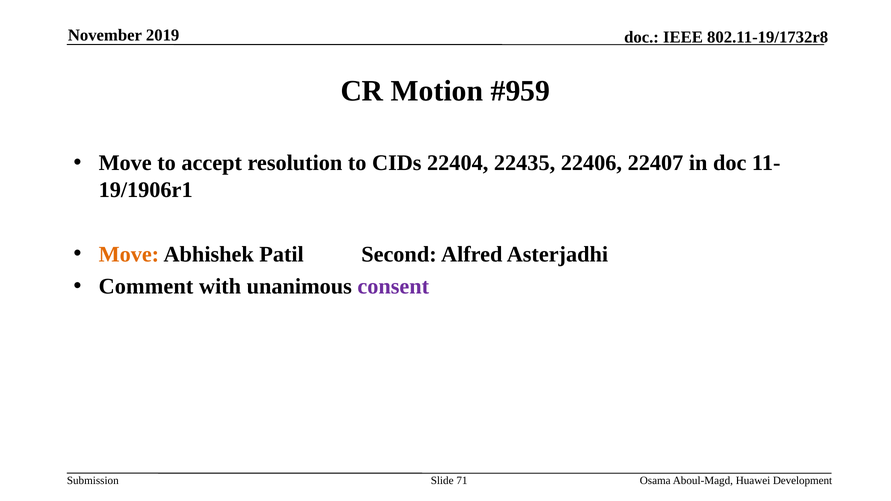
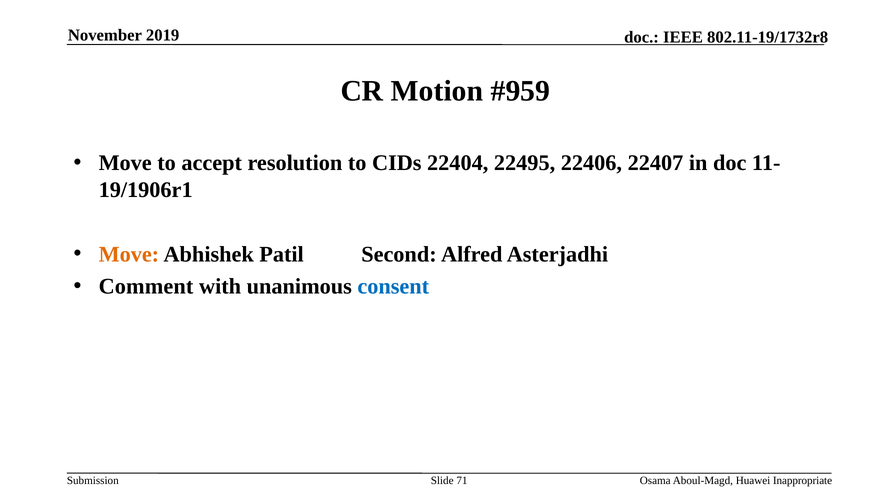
22435: 22435 -> 22495 (525, 163)
consent colour: purple -> blue (393, 287)
Development: Development -> Inappropriate (802, 481)
